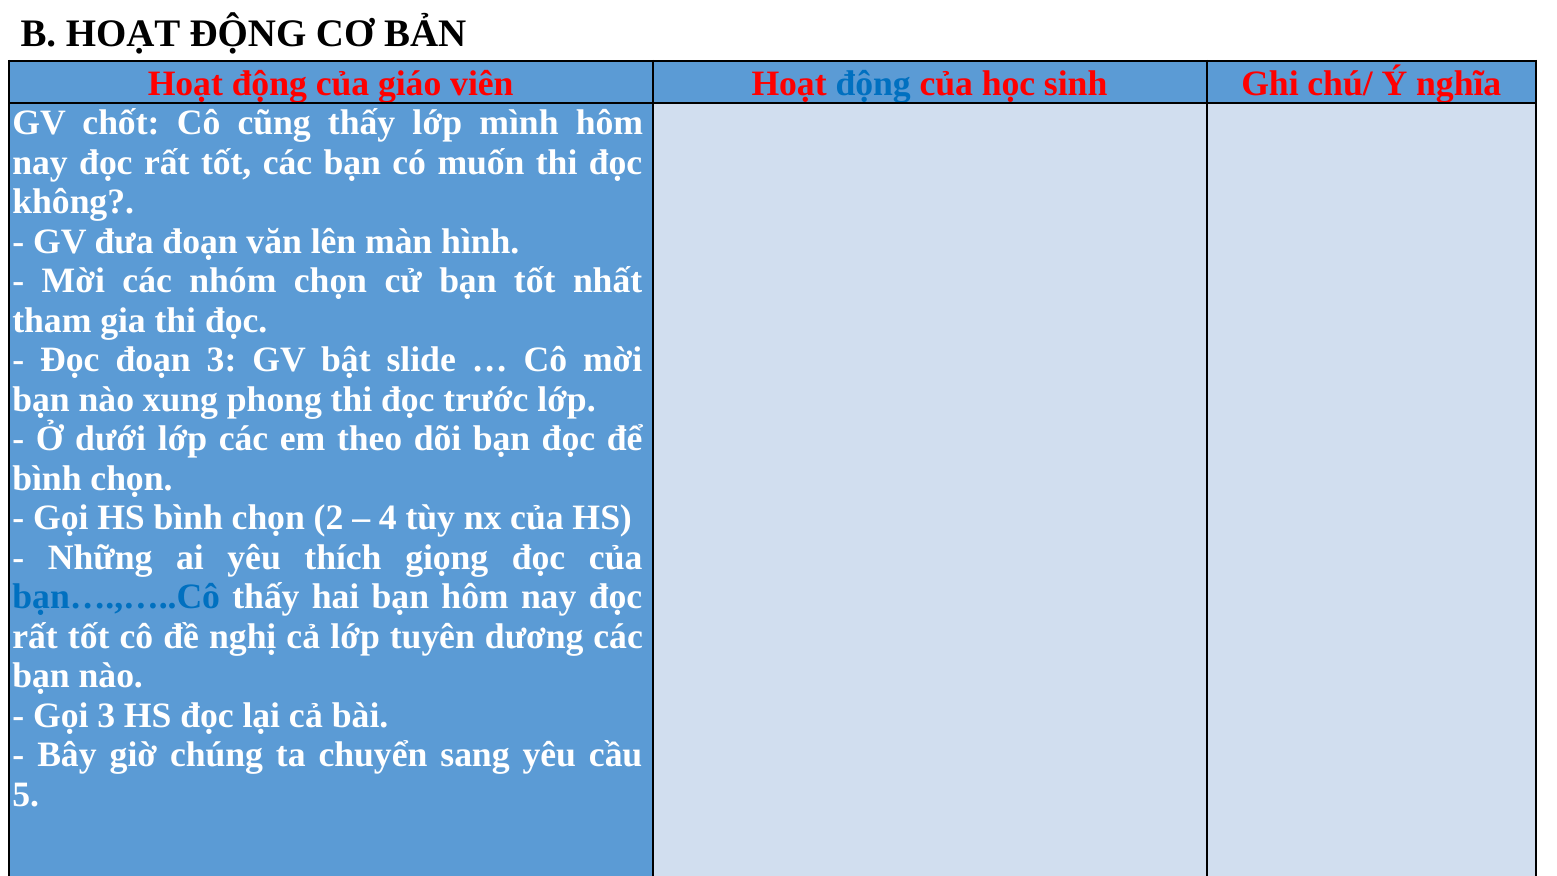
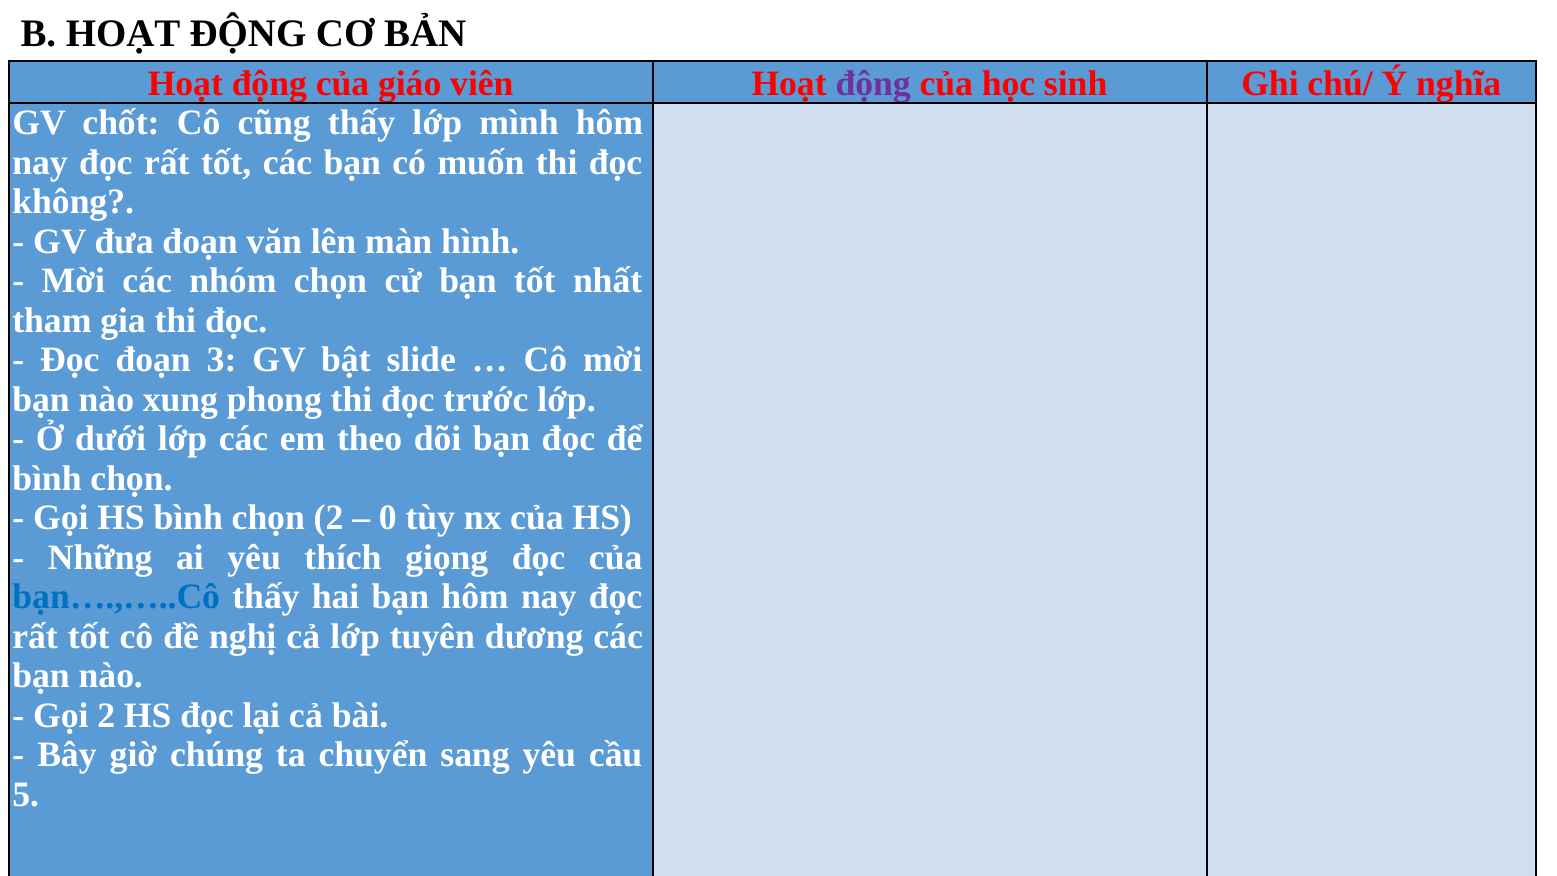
động colour: blue -> purple (873, 84)
4: 4 -> 0 (388, 518)
Gọi 3: 3 -> 2 (106, 716)
